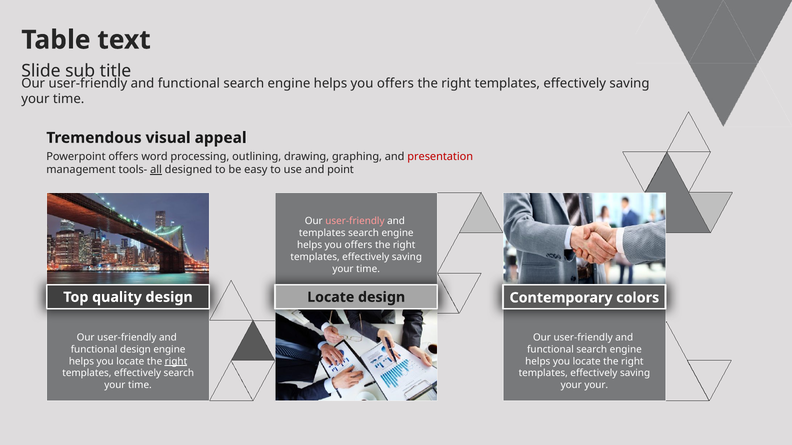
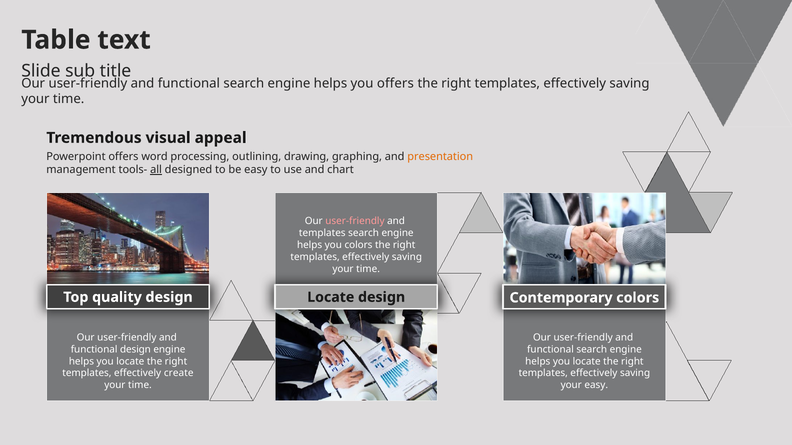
presentation colour: red -> orange (440, 157)
point: point -> chart (340, 170)
offers: offers -> colors (358, 245)
right underline: present -> none (176, 362)
effectively search: search -> create (179, 374)
your your: your -> easy (596, 386)
